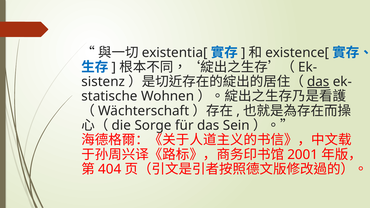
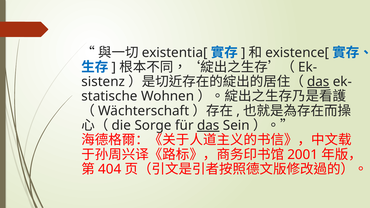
das underline: none -> present (208, 126)
